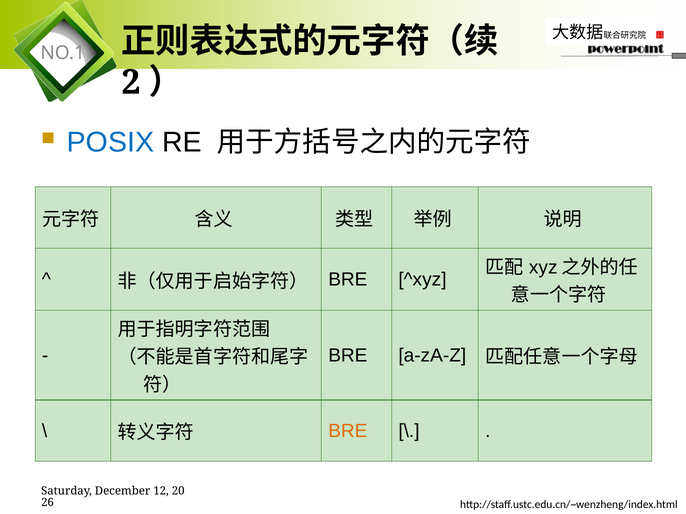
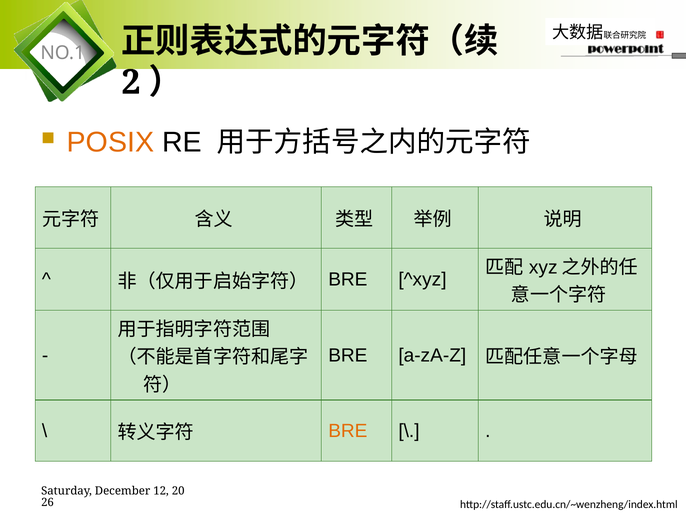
POSIX colour: blue -> orange (111, 143)
